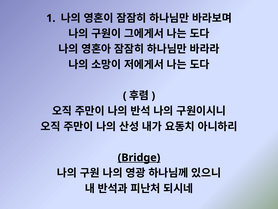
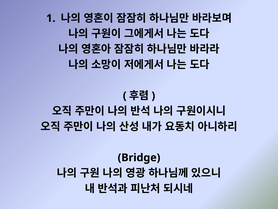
Bridge underline: present -> none (139, 157)
